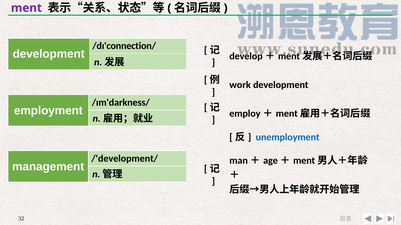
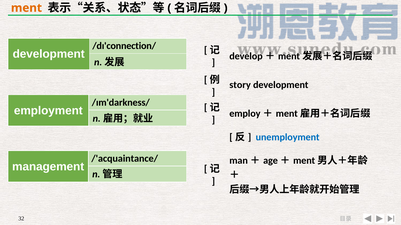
ment colour: purple -> orange (26, 8)
work: work -> story (240, 85)
/'development/: /'development/ -> /'acquaintance/ (125, 159)
